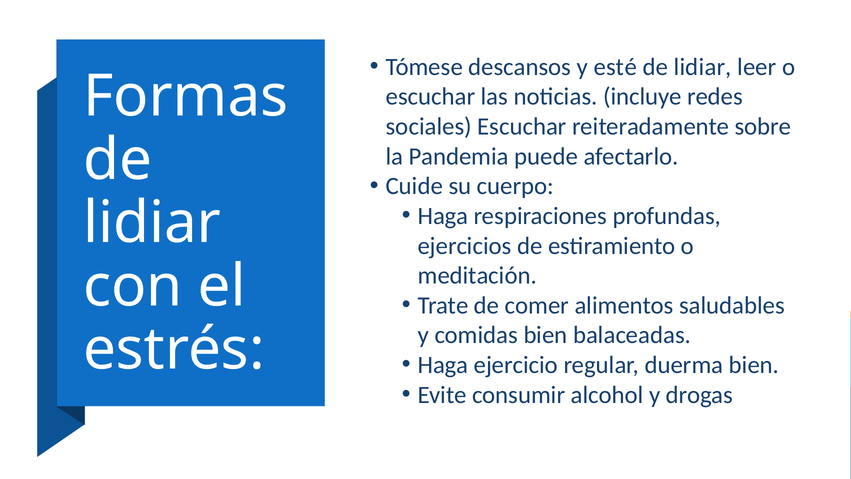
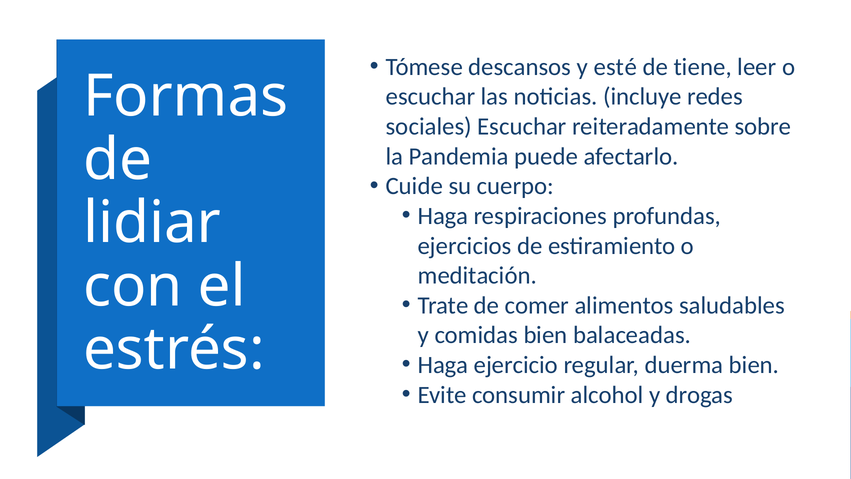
lidiar: lidiar -> tiene (703, 67)
